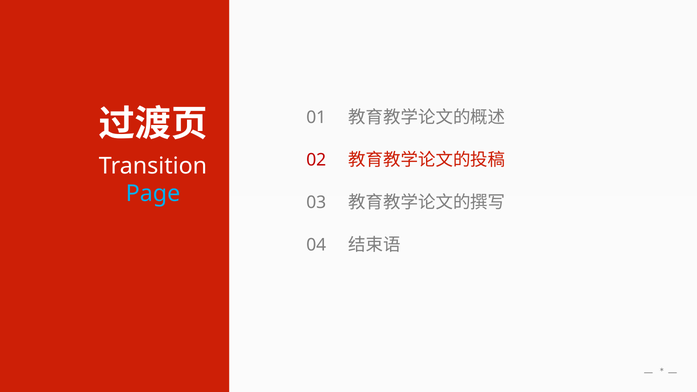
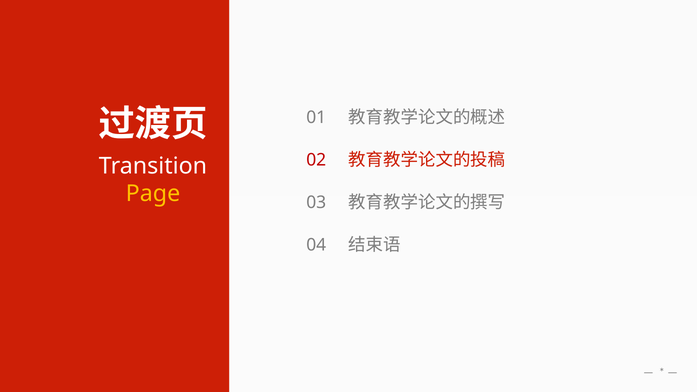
Page colour: light blue -> yellow (153, 194)
